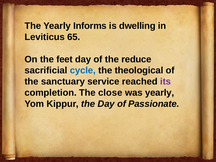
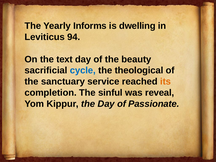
65: 65 -> 94 (74, 37)
feet: feet -> text (65, 59)
reduce: reduce -> beauty (136, 59)
its colour: purple -> orange (166, 82)
close: close -> sinful (110, 93)
was yearly: yearly -> reveal (160, 93)
